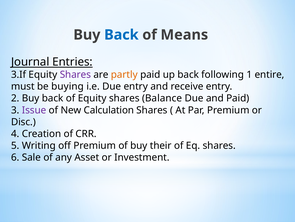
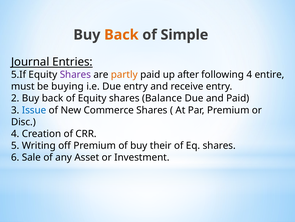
Back colour: blue -> orange (121, 35)
Means: Means -> Simple (184, 35)
3.If: 3.If -> 5.If (19, 74)
up back: back -> after (188, 74)
following 1: 1 -> 4 (249, 74)
Issue colour: purple -> blue (34, 110)
Calculation: Calculation -> Commerce (109, 110)
